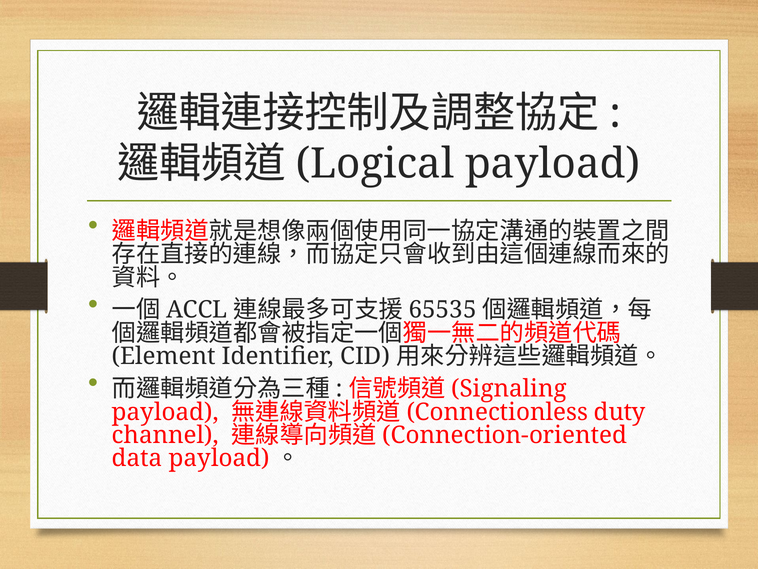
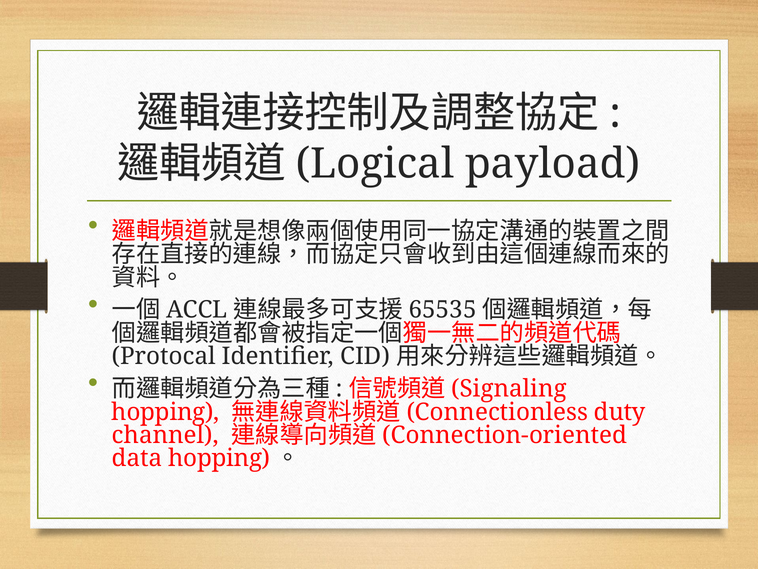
Element: Element -> Protocal (164, 356)
payload: payload -> hopping (165, 412)
data payload: payload -> hopping (219, 458)
